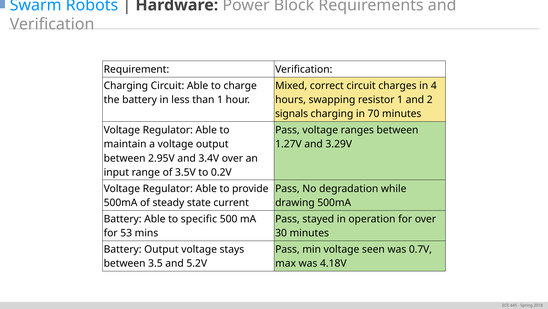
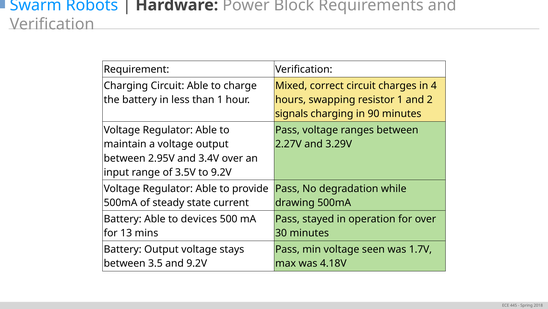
70: 70 -> 90 (374, 114)
1.27V: 1.27V -> 2.27V (288, 144)
to 0.2V: 0.2V -> 9.2V (221, 172)
specific: specific -> devices (199, 219)
53: 53 -> 13 (126, 233)
0.7V: 0.7V -> 1.7V (420, 249)
and 5.2V: 5.2V -> 9.2V (197, 263)
